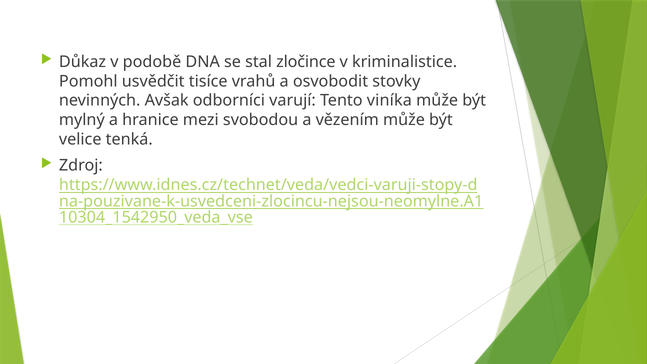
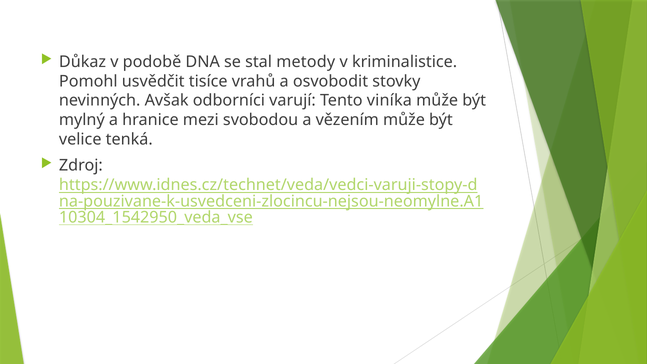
zločince: zločince -> metody (306, 62)
